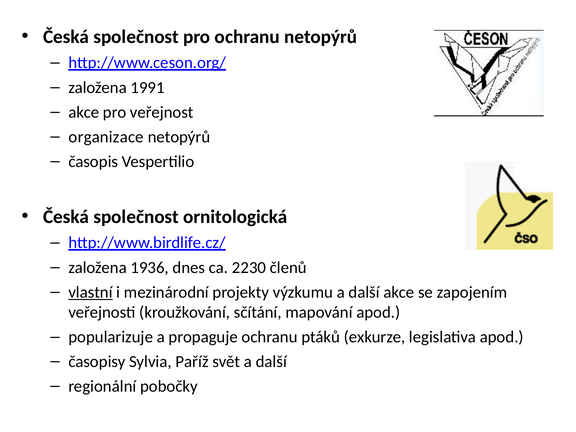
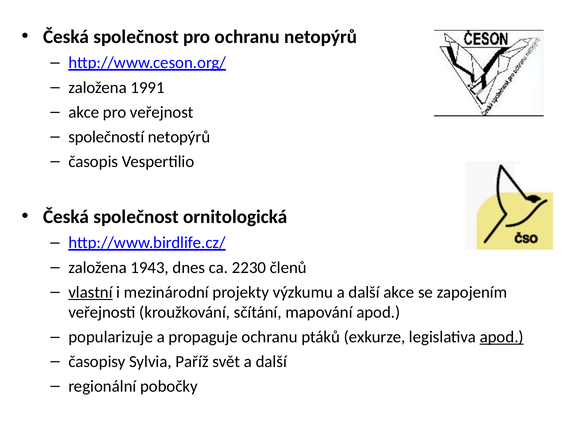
organizace: organizace -> společností (106, 137)
1936: 1936 -> 1943 (150, 268)
apod underline: none -> present (502, 337)
